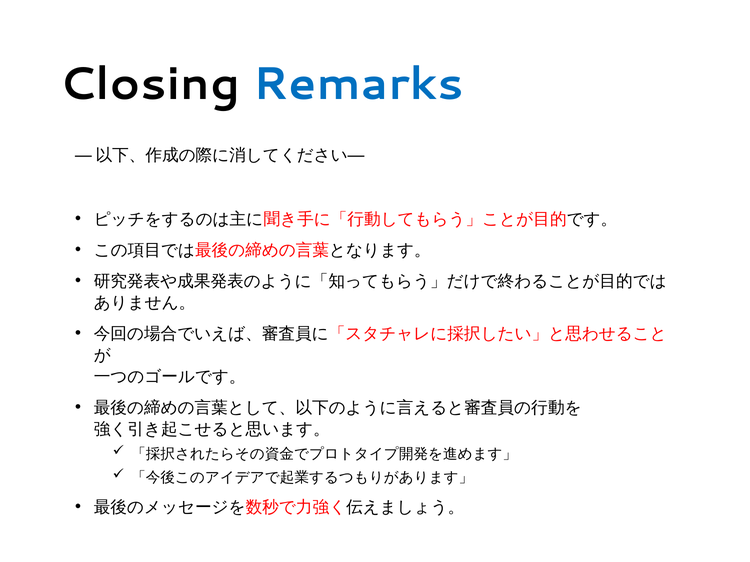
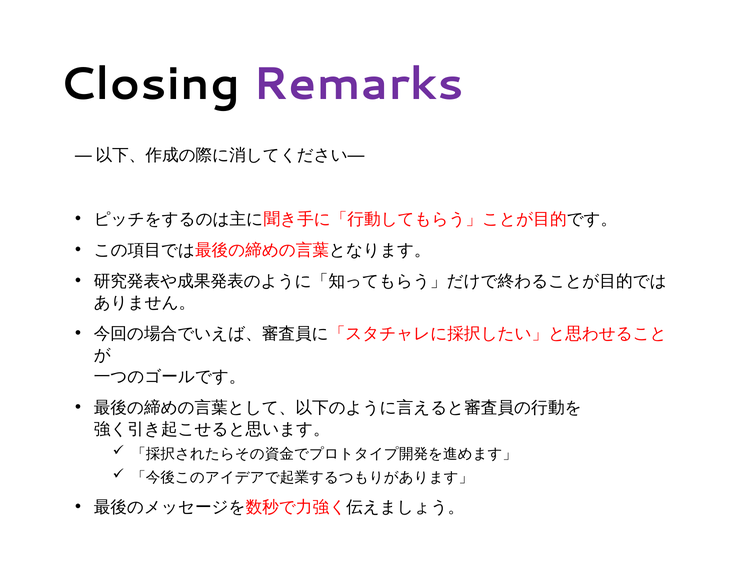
Remarks colour: blue -> purple (358, 84)
